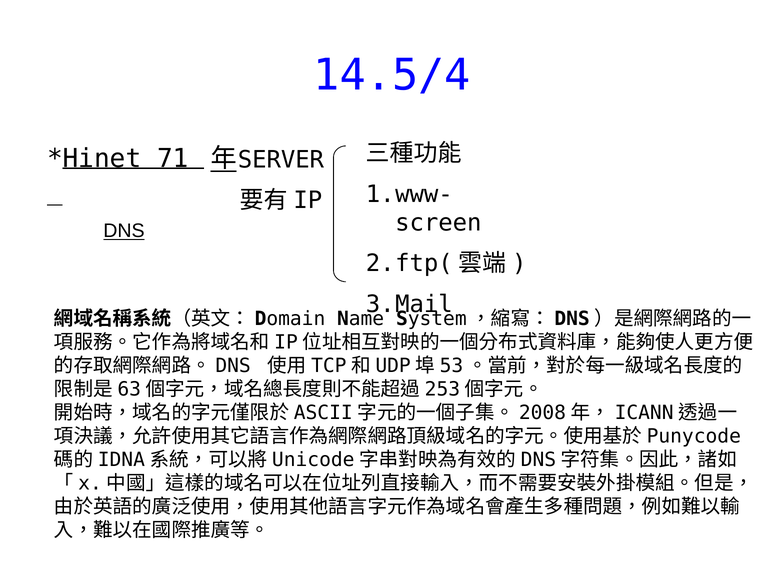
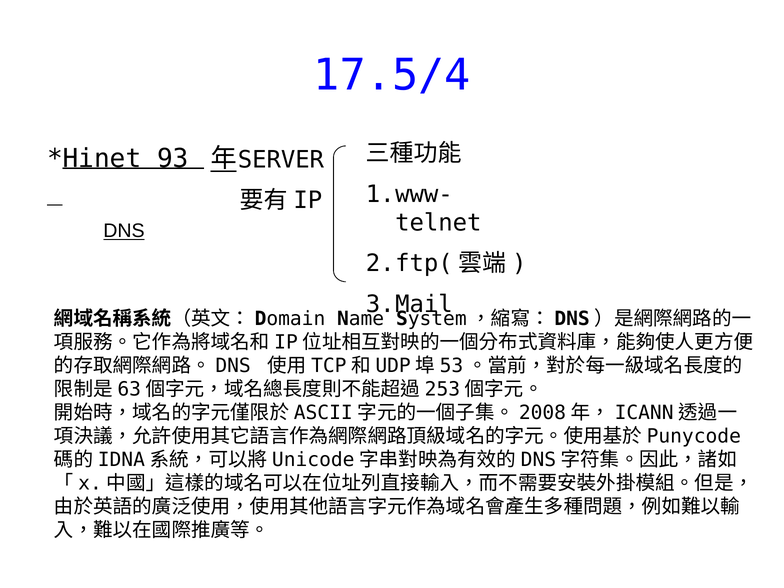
14.5/4: 14.5/4 -> 17.5/4 (392, 76)
71: 71 -> 93 (173, 159)
screen: screen -> telnet (438, 223)
